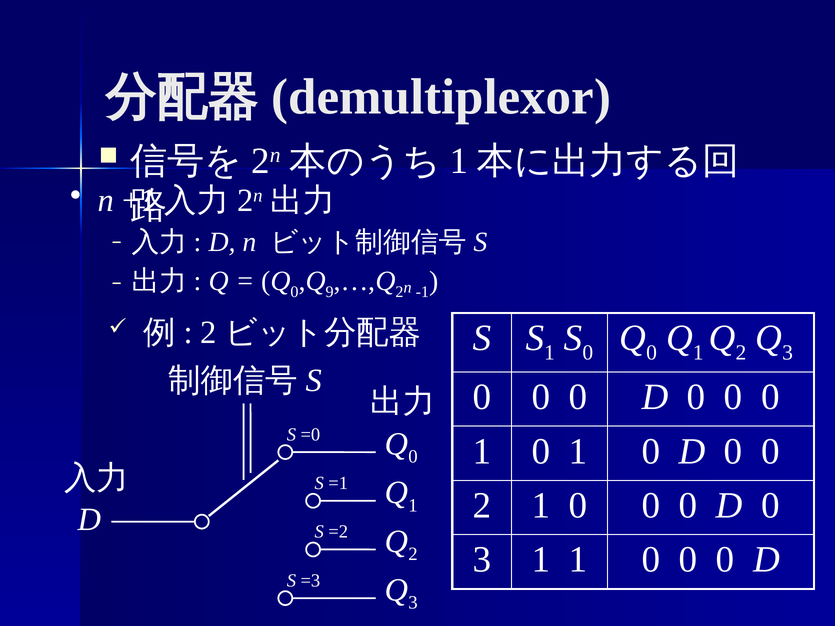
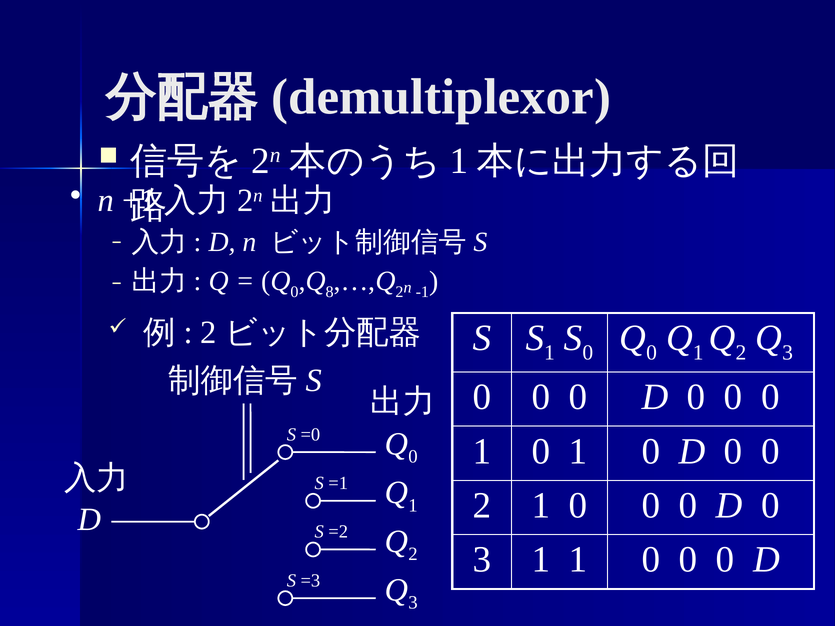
9: 9 -> 8 (330, 292)
